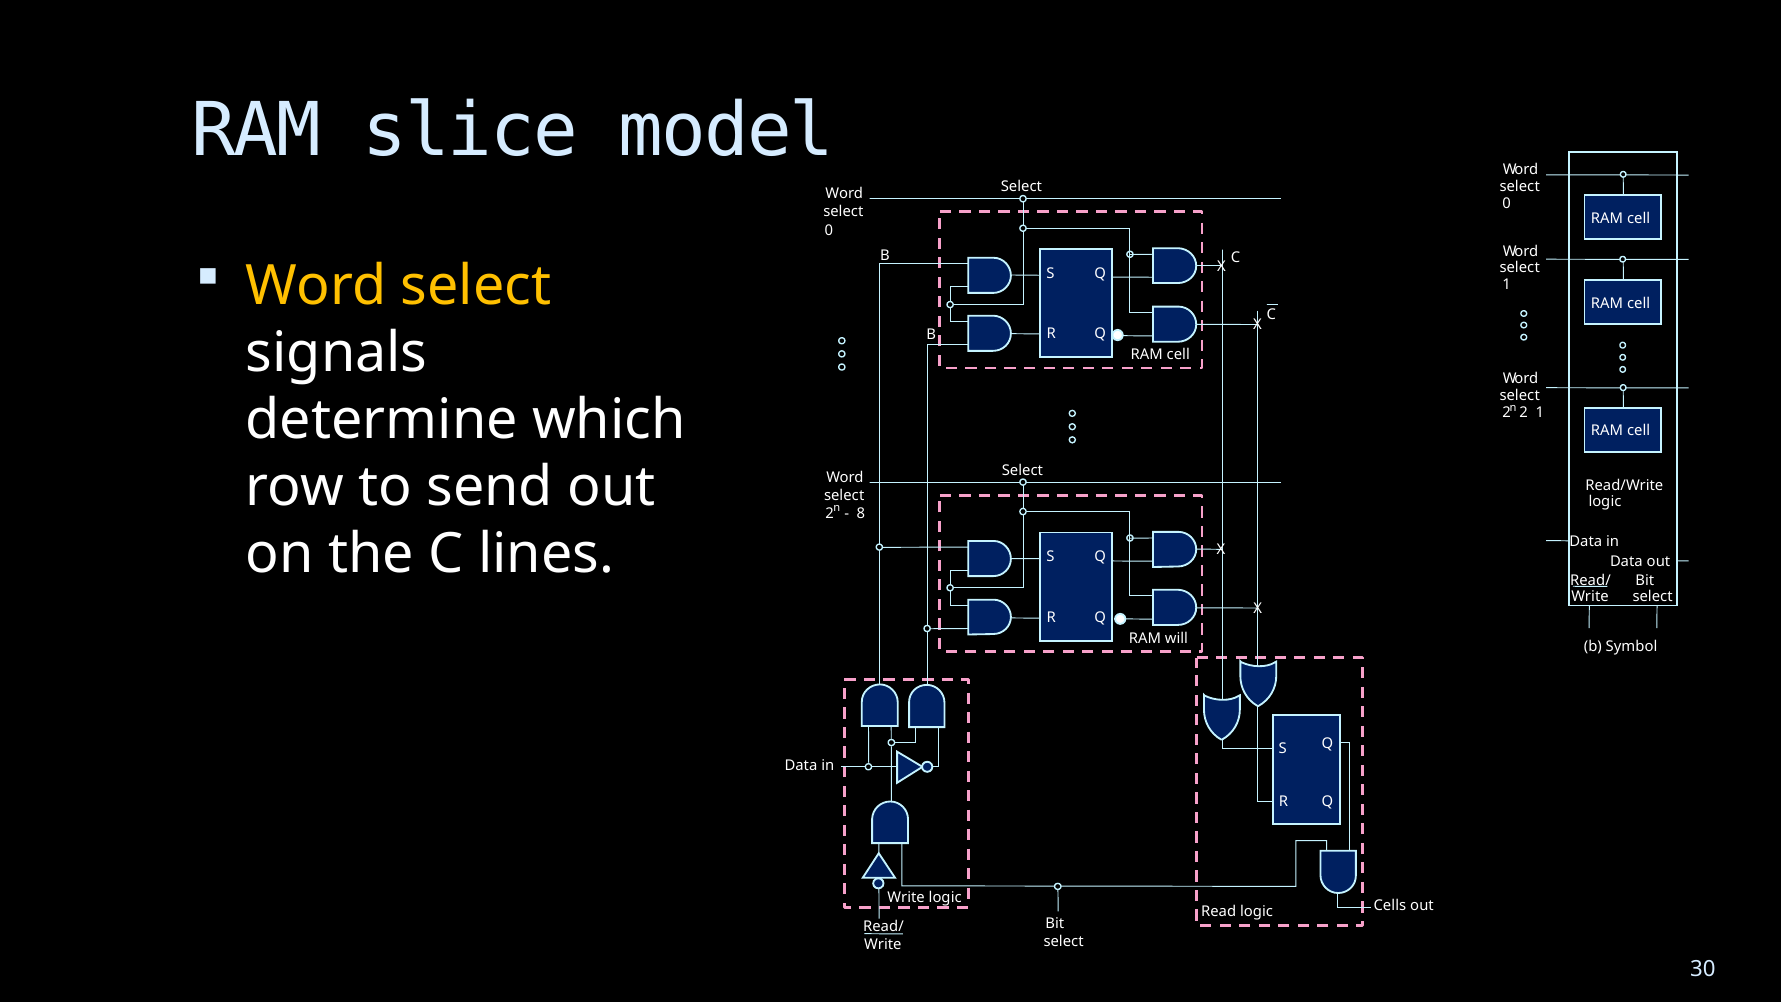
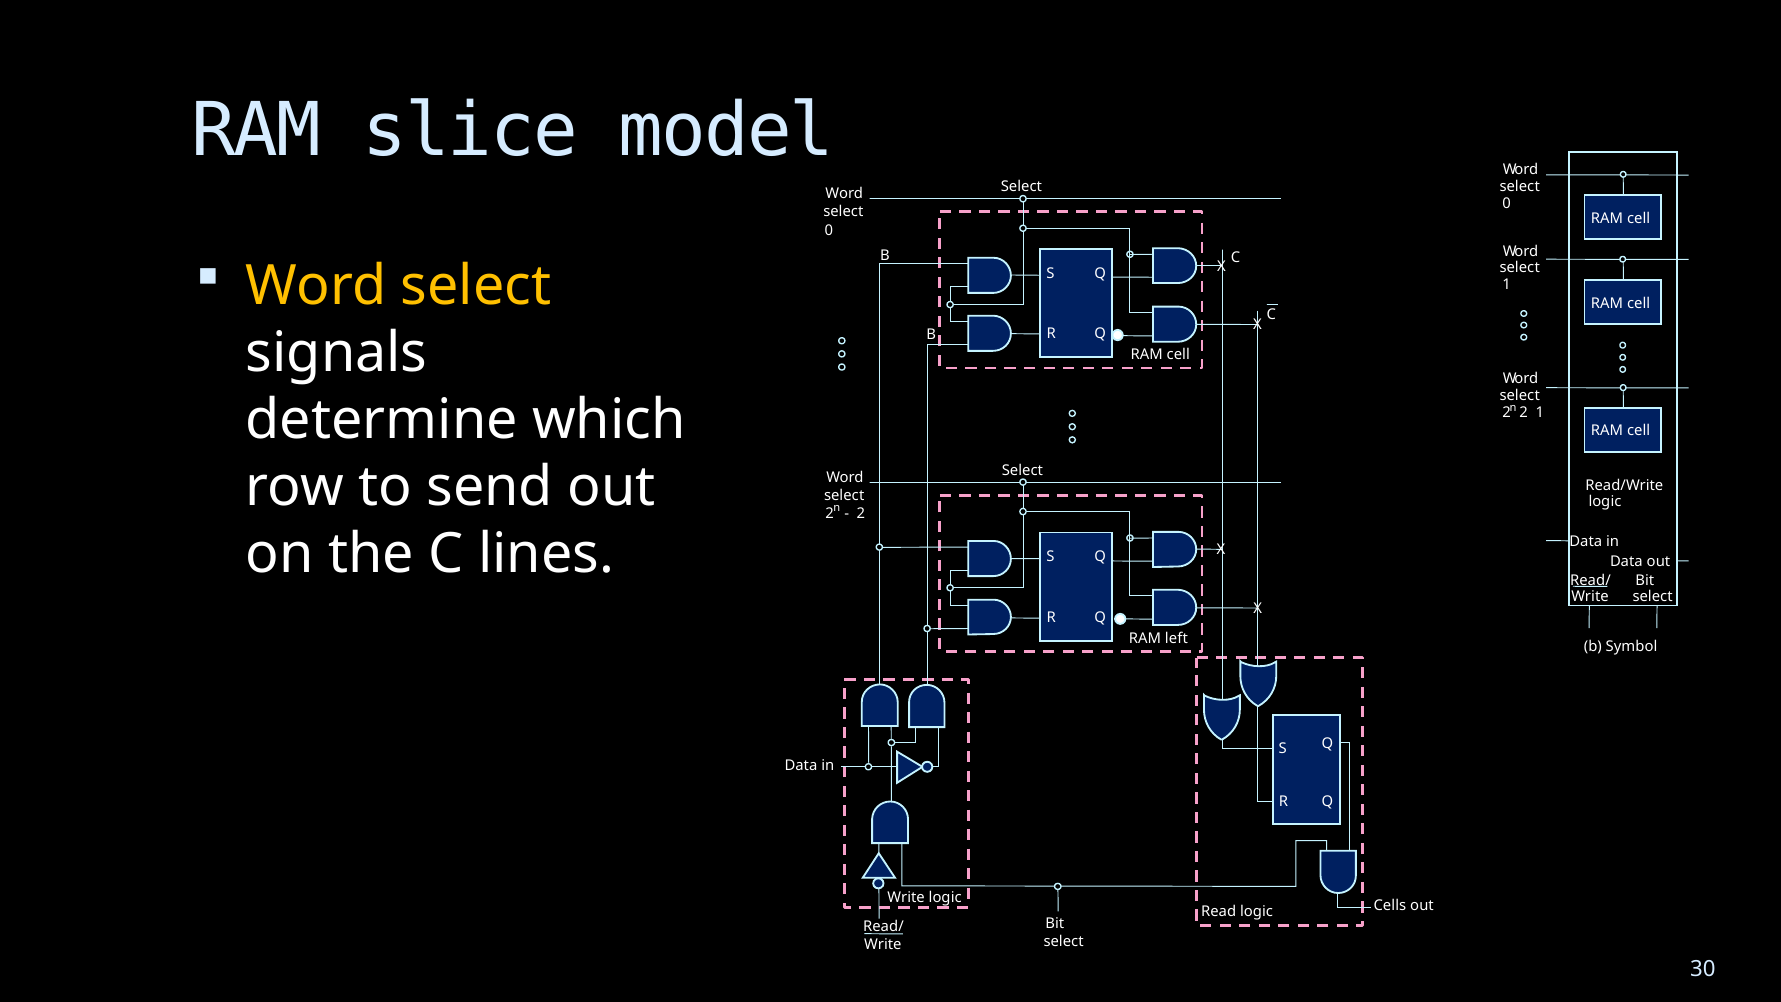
8: 8 -> 2 (861, 513)
will: will -> left (1176, 638)
